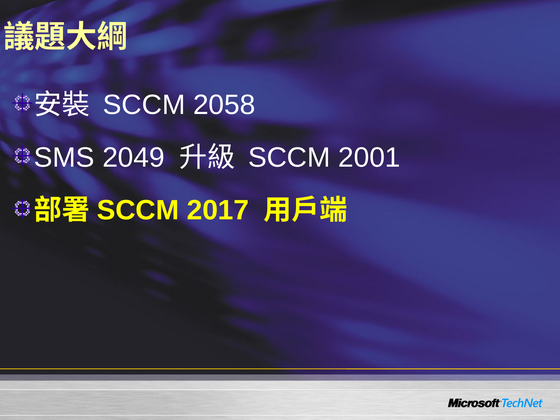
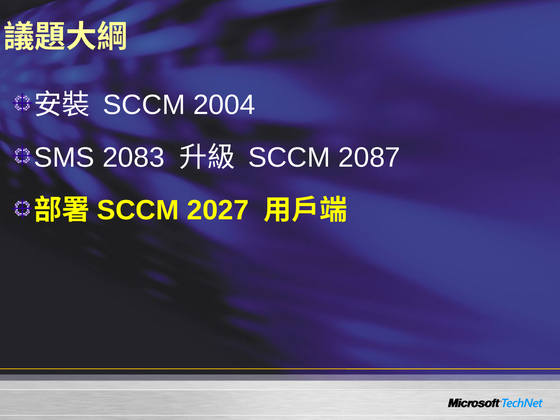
2058: 2058 -> 2004 (224, 105)
2049: 2049 -> 2083 (133, 158)
2001: 2001 -> 2087 (369, 158)
2017: 2017 -> 2027 (218, 210)
